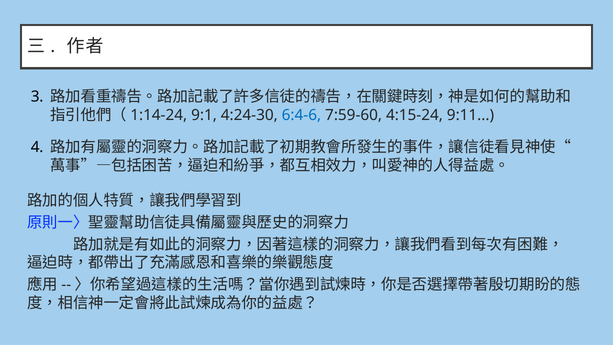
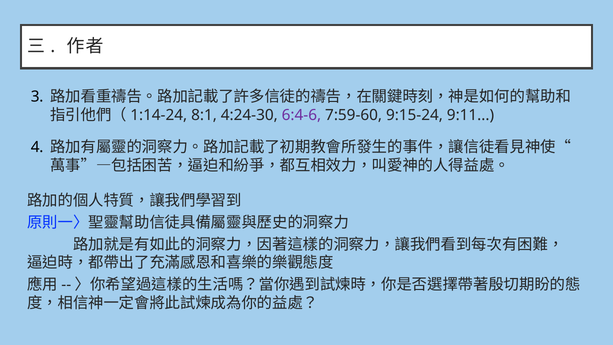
9:1: 9:1 -> 8:1 (204, 115)
6:4-6 colour: blue -> purple (301, 115)
4:15-24: 4:15-24 -> 9:15-24 (414, 115)
